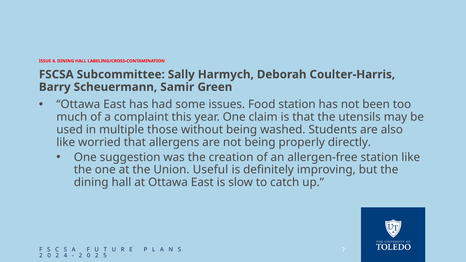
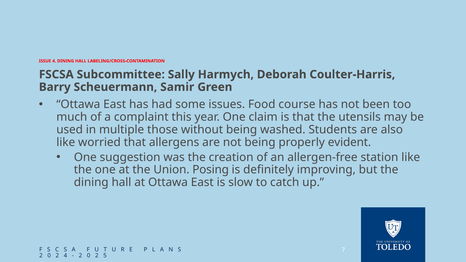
Food station: station -> course (297, 105)
directly: directly -> evident (349, 142)
Useful: Useful -> Posing (211, 170)
